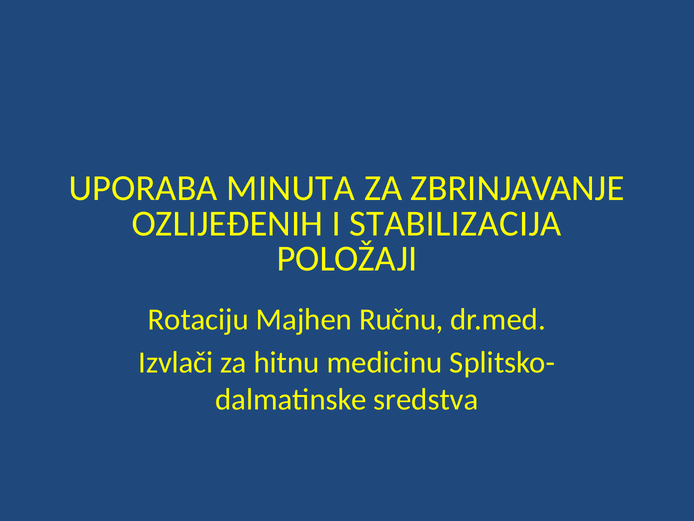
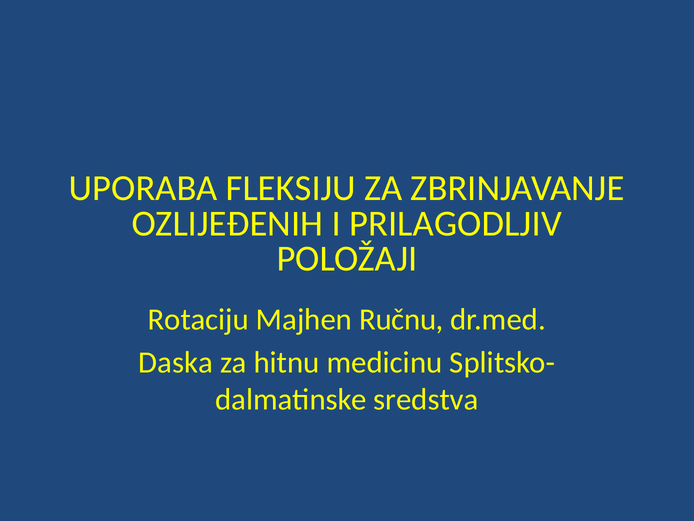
MINUTA: MINUTA -> FLEKSIJU (291, 188)
STABILIZACIJA: STABILIZACIJA -> PRILAGODLJIV (455, 223)
Izvlači: Izvlači -> Daska (176, 362)
